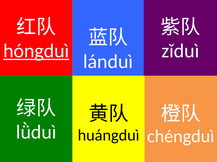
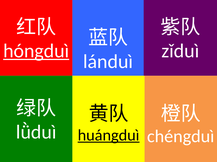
huángduì underline: none -> present (109, 136)
